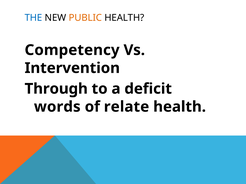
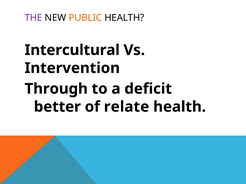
THE colour: blue -> purple (33, 18)
Competency: Competency -> Intercultural (72, 50)
words: words -> better (57, 107)
